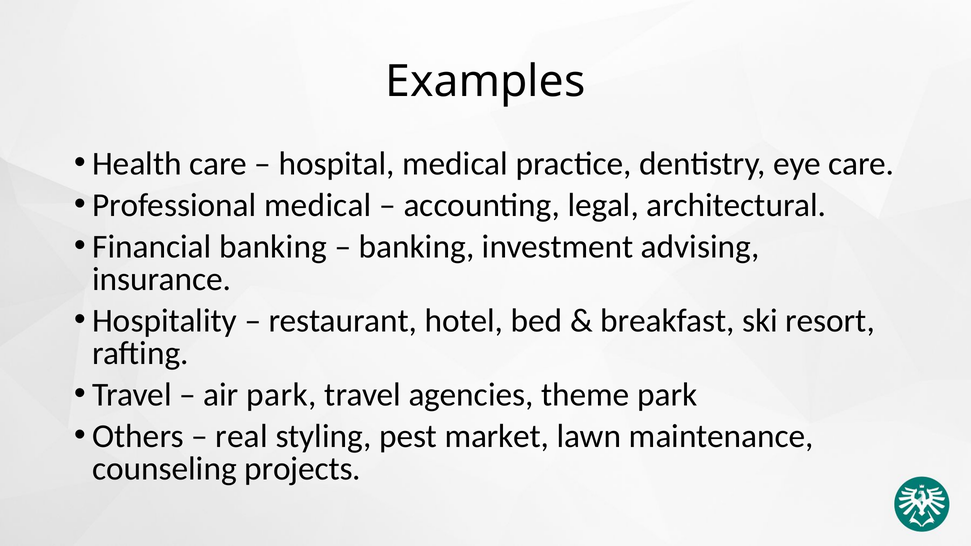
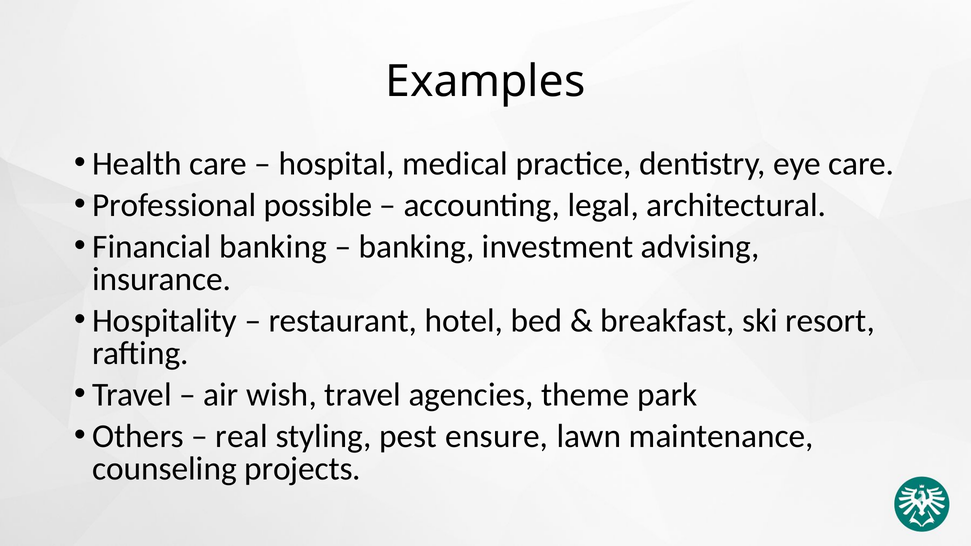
Professional medical: medical -> possible (318, 206)
air park: park -> wish (281, 395)
market: market -> ensure (497, 437)
